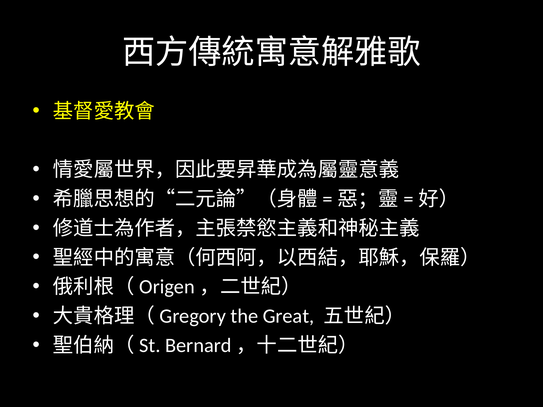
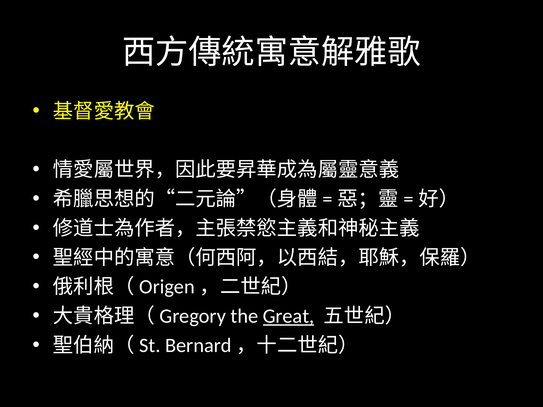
Great underline: none -> present (288, 316)
